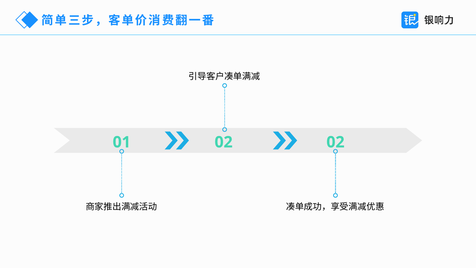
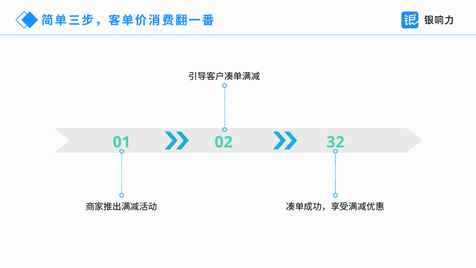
02 02: 02 -> 32 (335, 142)
